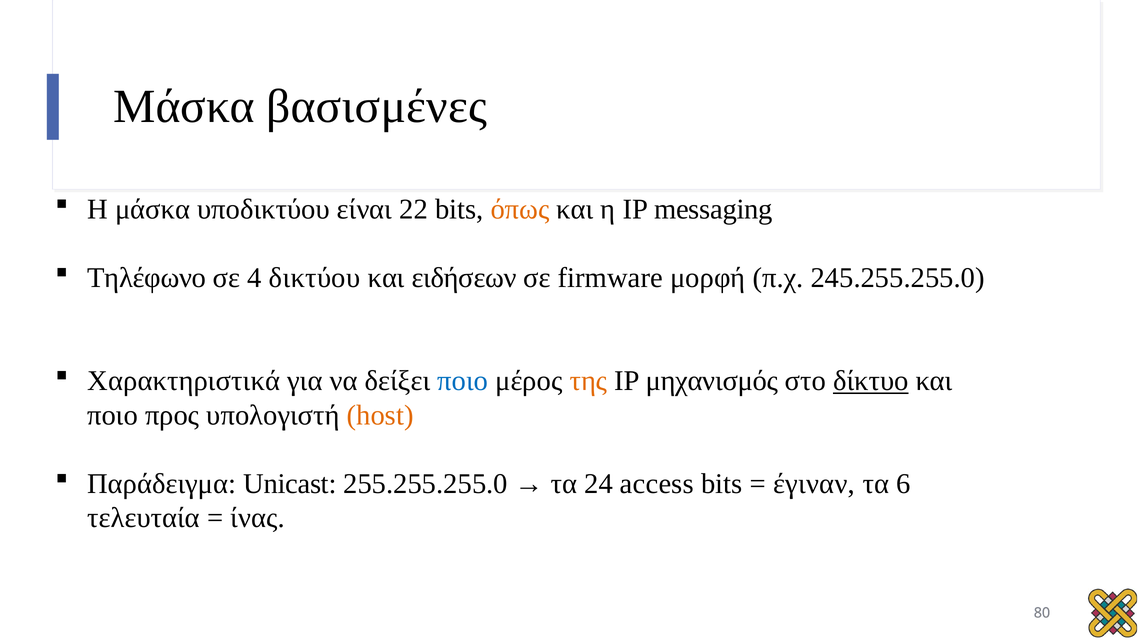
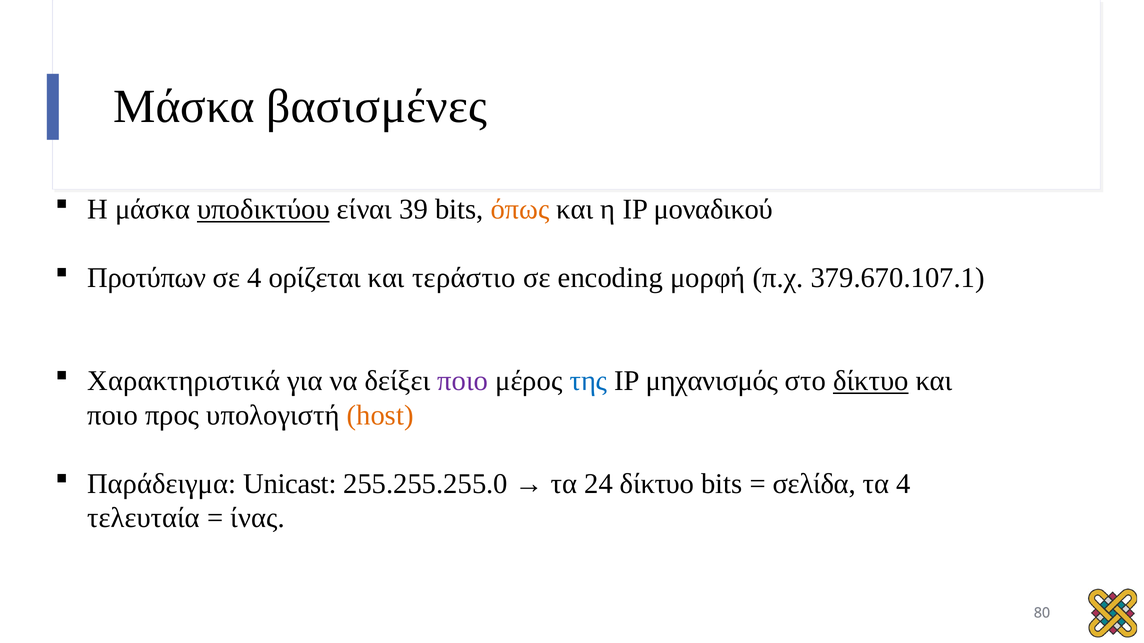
υποδικτύου underline: none -> present (263, 210)
22: 22 -> 39 (414, 210)
messaging: messaging -> μοναδικού (713, 210)
Τηλέφωνο: Τηλέφωνο -> Προτύπων (147, 278)
δικτύου: δικτύου -> ορίζεται (315, 278)
ειδήσεων: ειδήσεων -> τεράστιο (464, 278)
firmware: firmware -> encoding (610, 278)
245.255.255.0: 245.255.255.0 -> 379.670.107.1 (898, 278)
ποιο colour: blue -> purple (463, 381)
της colour: orange -> blue (588, 381)
24 access: access -> δίκτυο (657, 484)
έγιναν: έγιναν -> σελίδα (814, 484)
τα 6: 6 -> 4 (903, 484)
